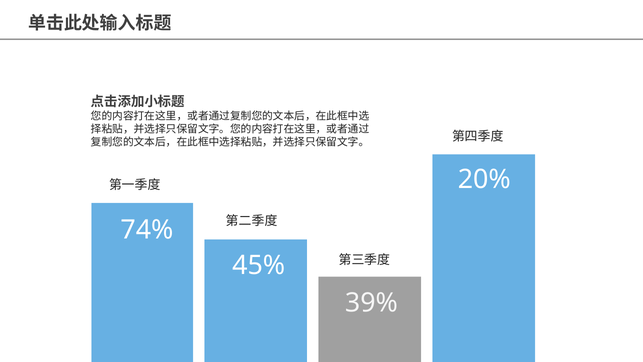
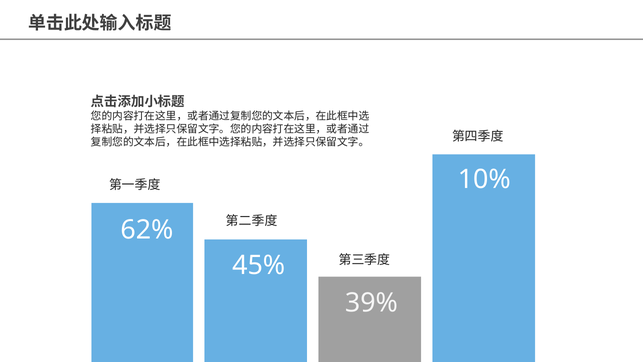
20%: 20% -> 10% (484, 179)
74%: 74% -> 62% (147, 230)
